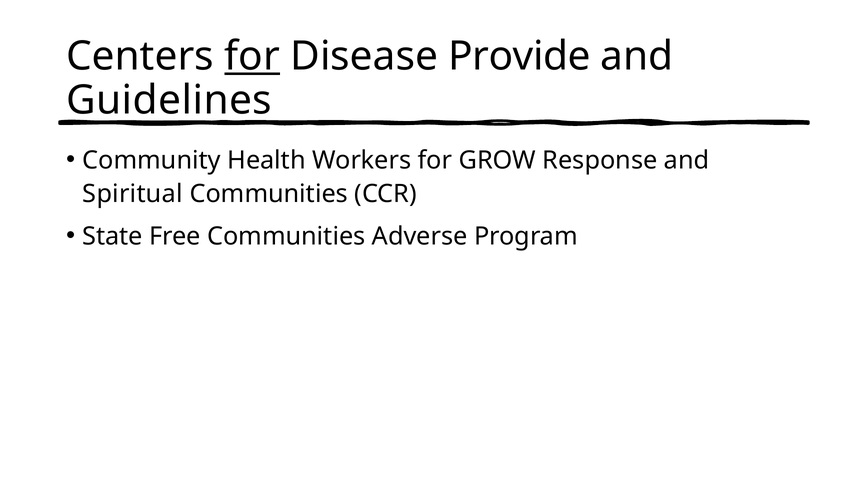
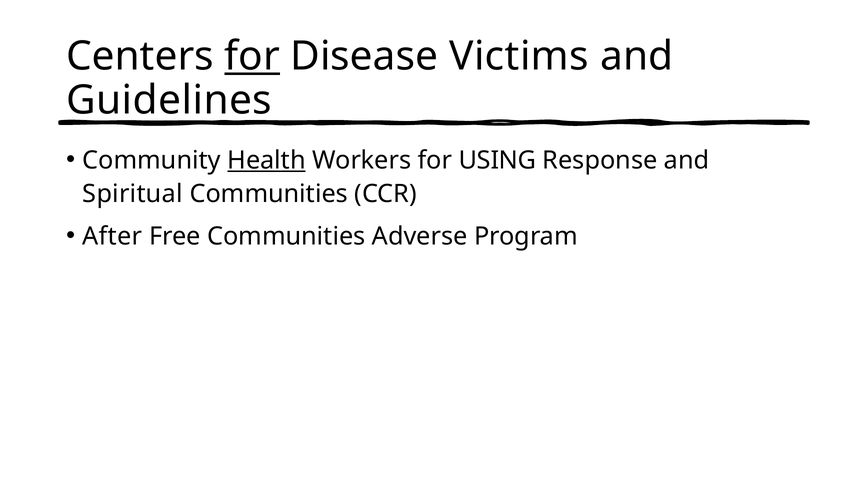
Provide: Provide -> Victims (519, 56)
Health underline: none -> present (267, 161)
GROW: GROW -> USING (497, 161)
State: State -> After (112, 236)
